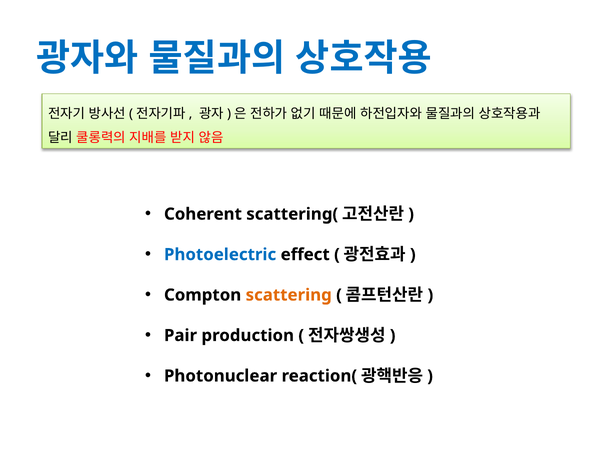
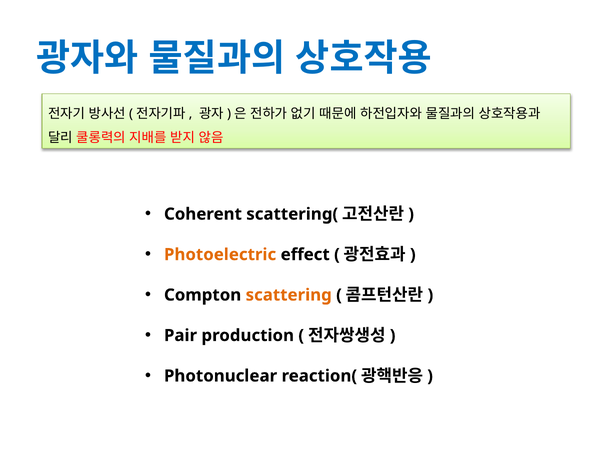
Photoelectric colour: blue -> orange (220, 254)
